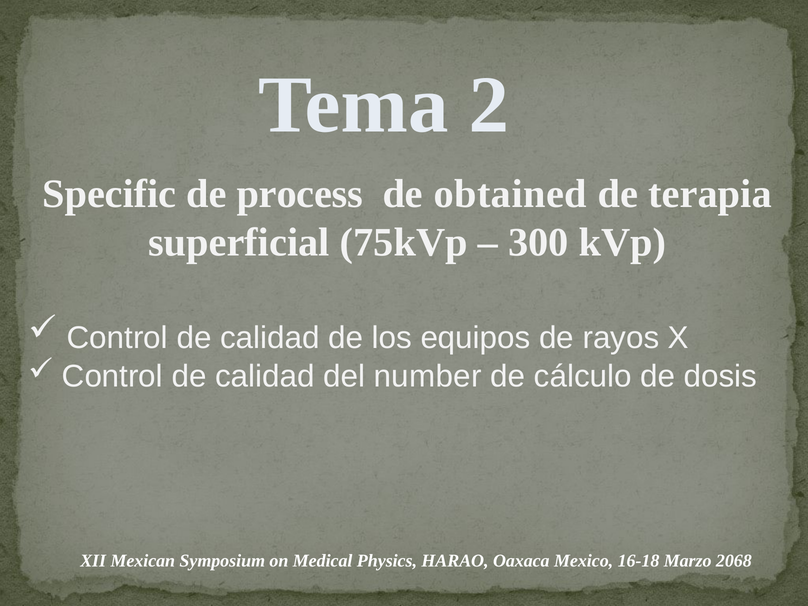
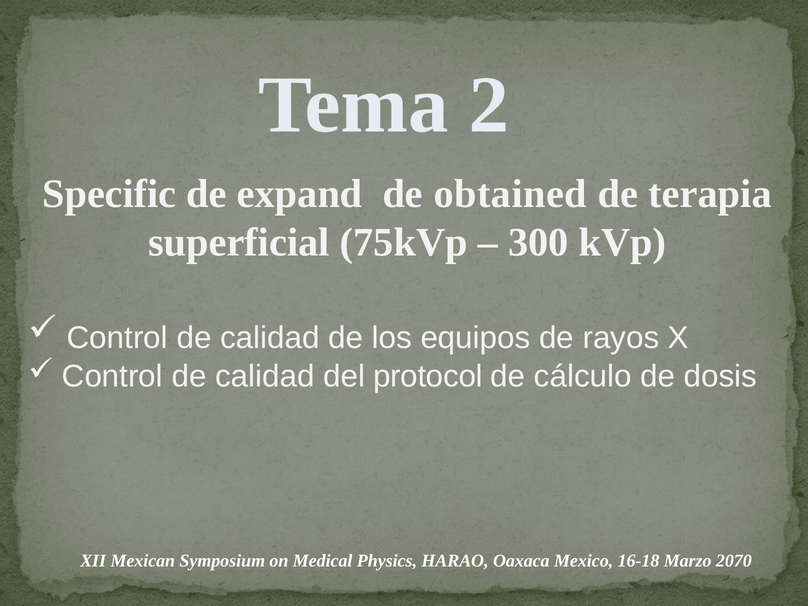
process: process -> expand (300, 194)
number: number -> protocol (428, 376)
2068: 2068 -> 2070 (734, 561)
